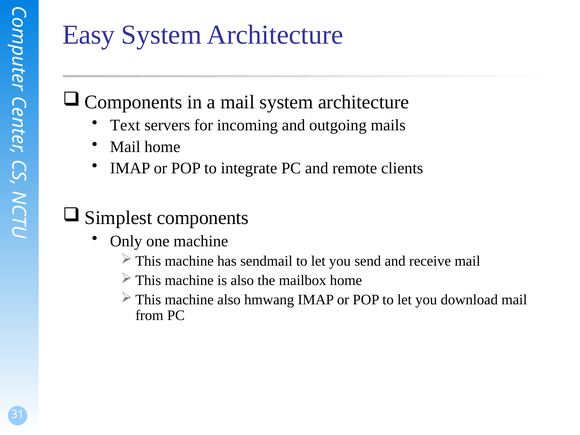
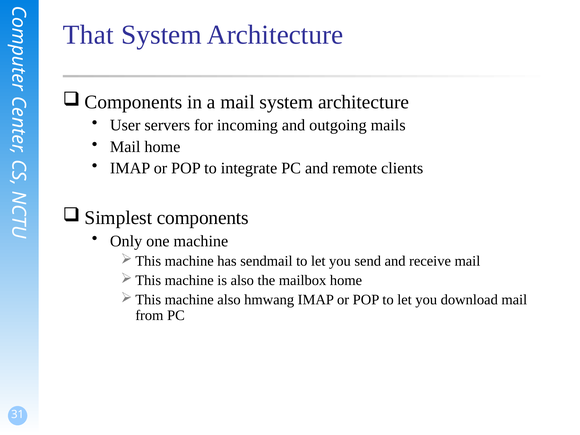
Easy: Easy -> That (88, 35)
Text: Text -> User (125, 125)
